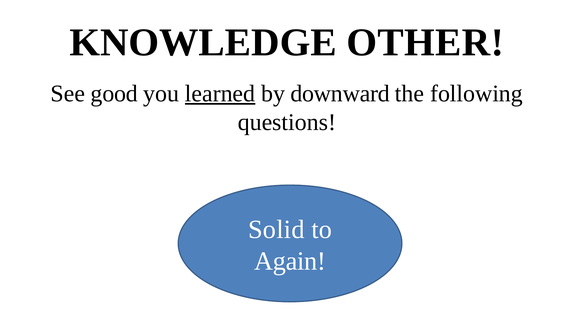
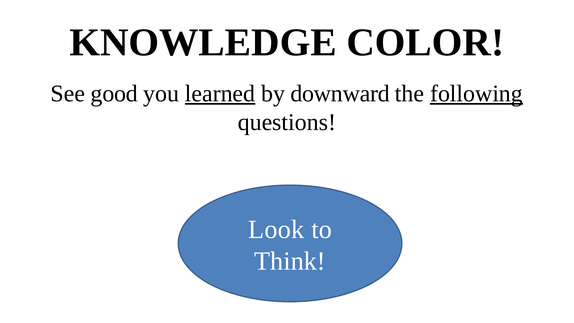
OTHER: OTHER -> COLOR (425, 43)
following underline: none -> present (476, 93)
Solid: Solid -> Look (276, 229)
Again: Again -> Think (290, 261)
